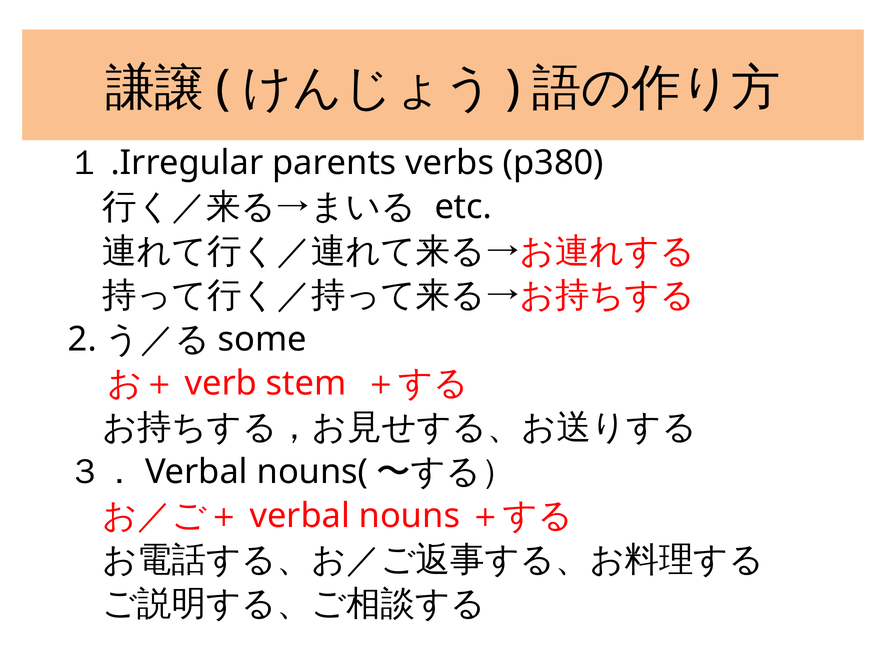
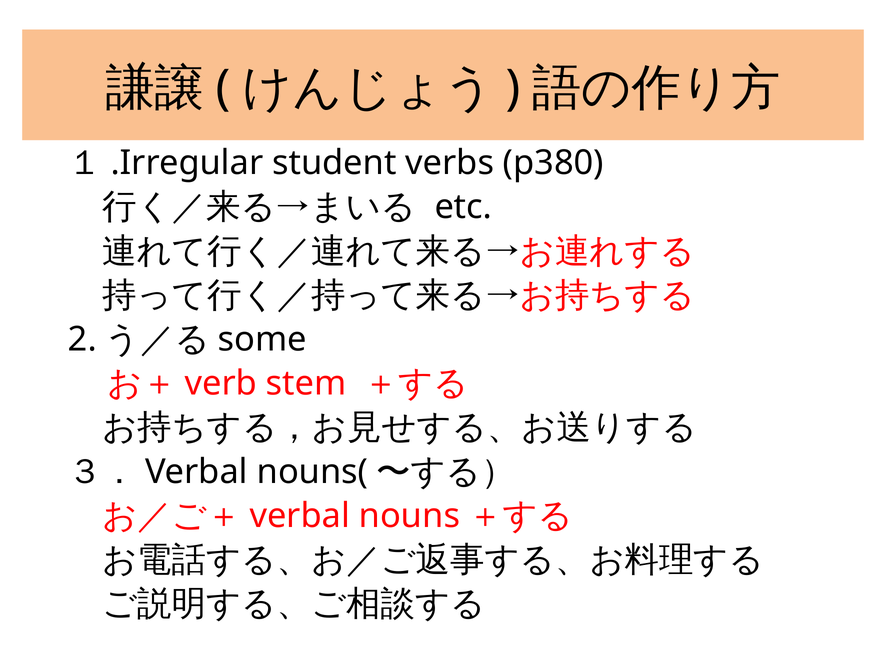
parents: parents -> student (334, 163)
